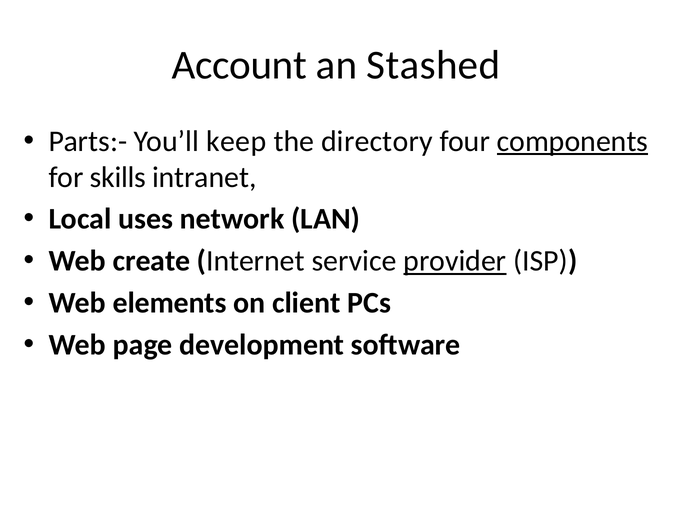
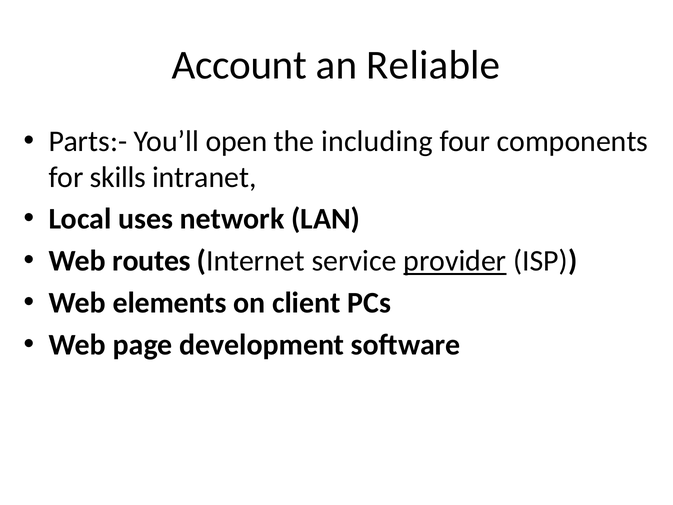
Stashed: Stashed -> Reliable (433, 65)
keep: keep -> open (237, 141)
directory: directory -> including (377, 141)
components underline: present -> none (572, 141)
create: create -> routes (152, 261)
